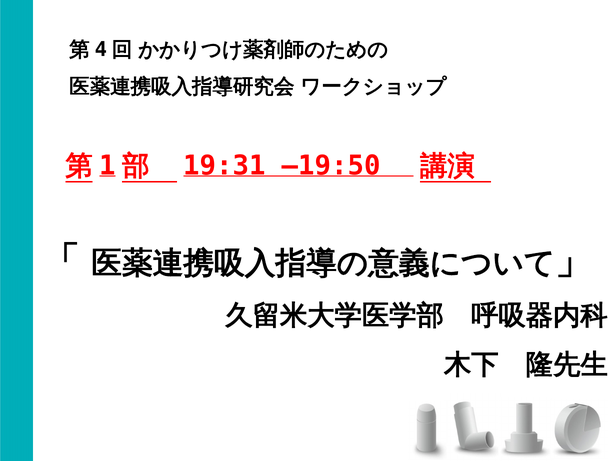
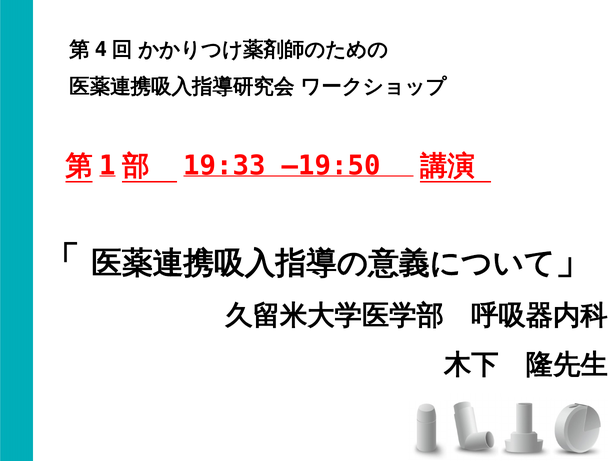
19:31: 19:31 -> 19:33 (224, 166)
